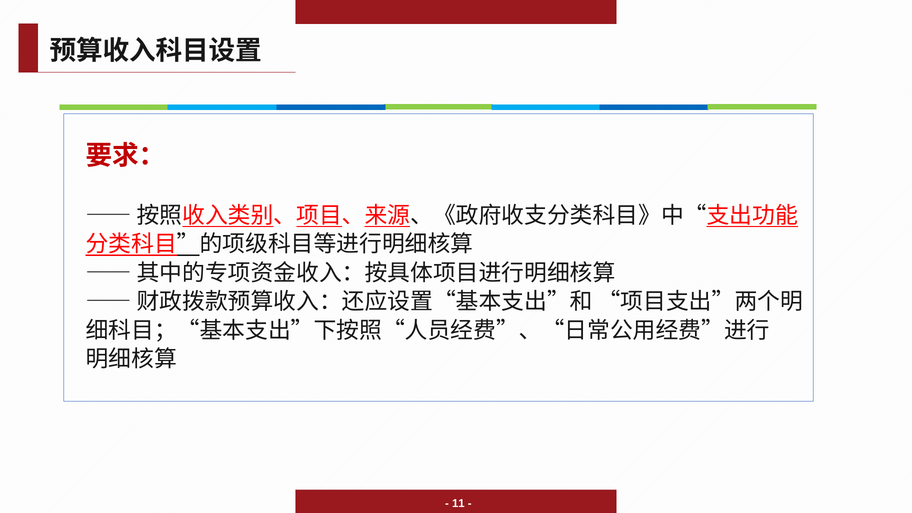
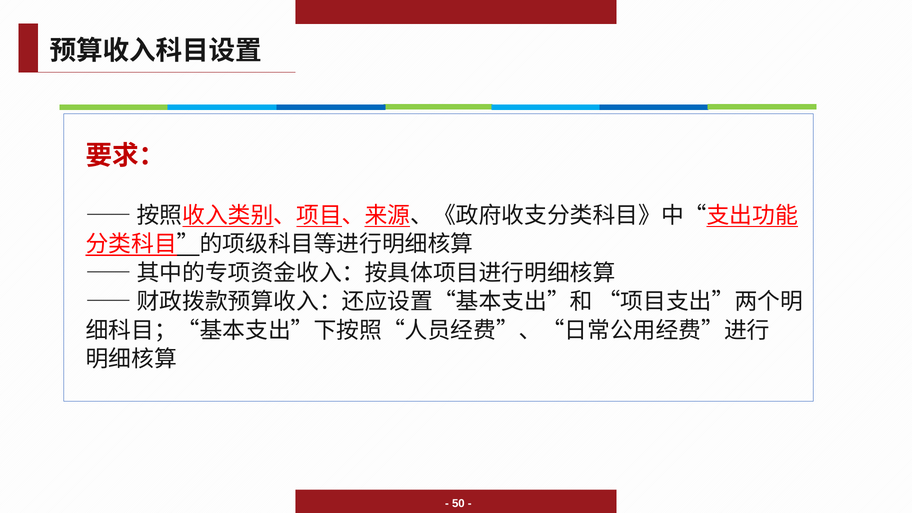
11: 11 -> 50 (458, 504)
